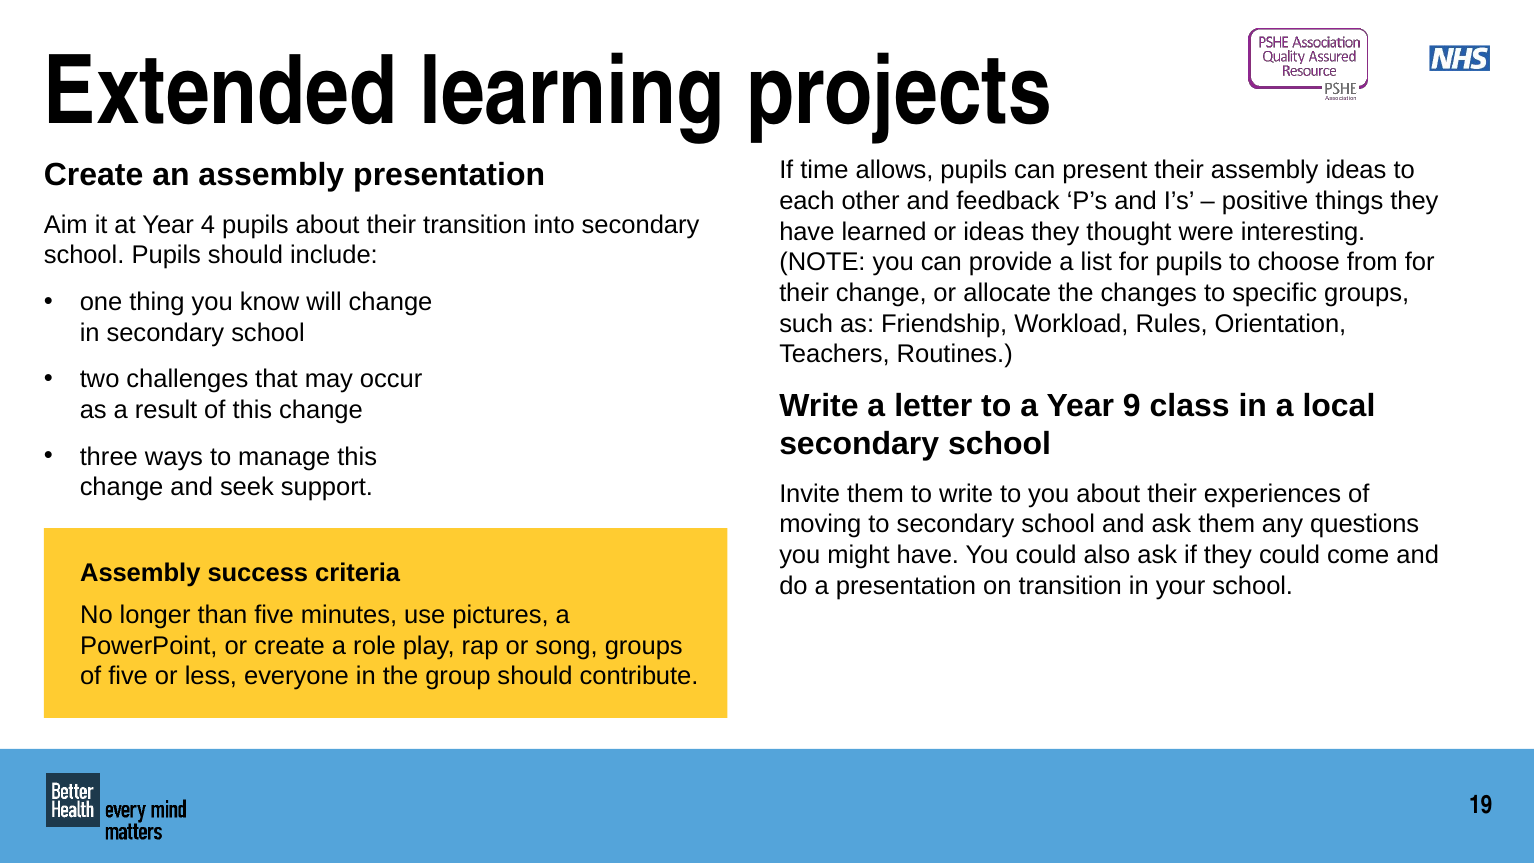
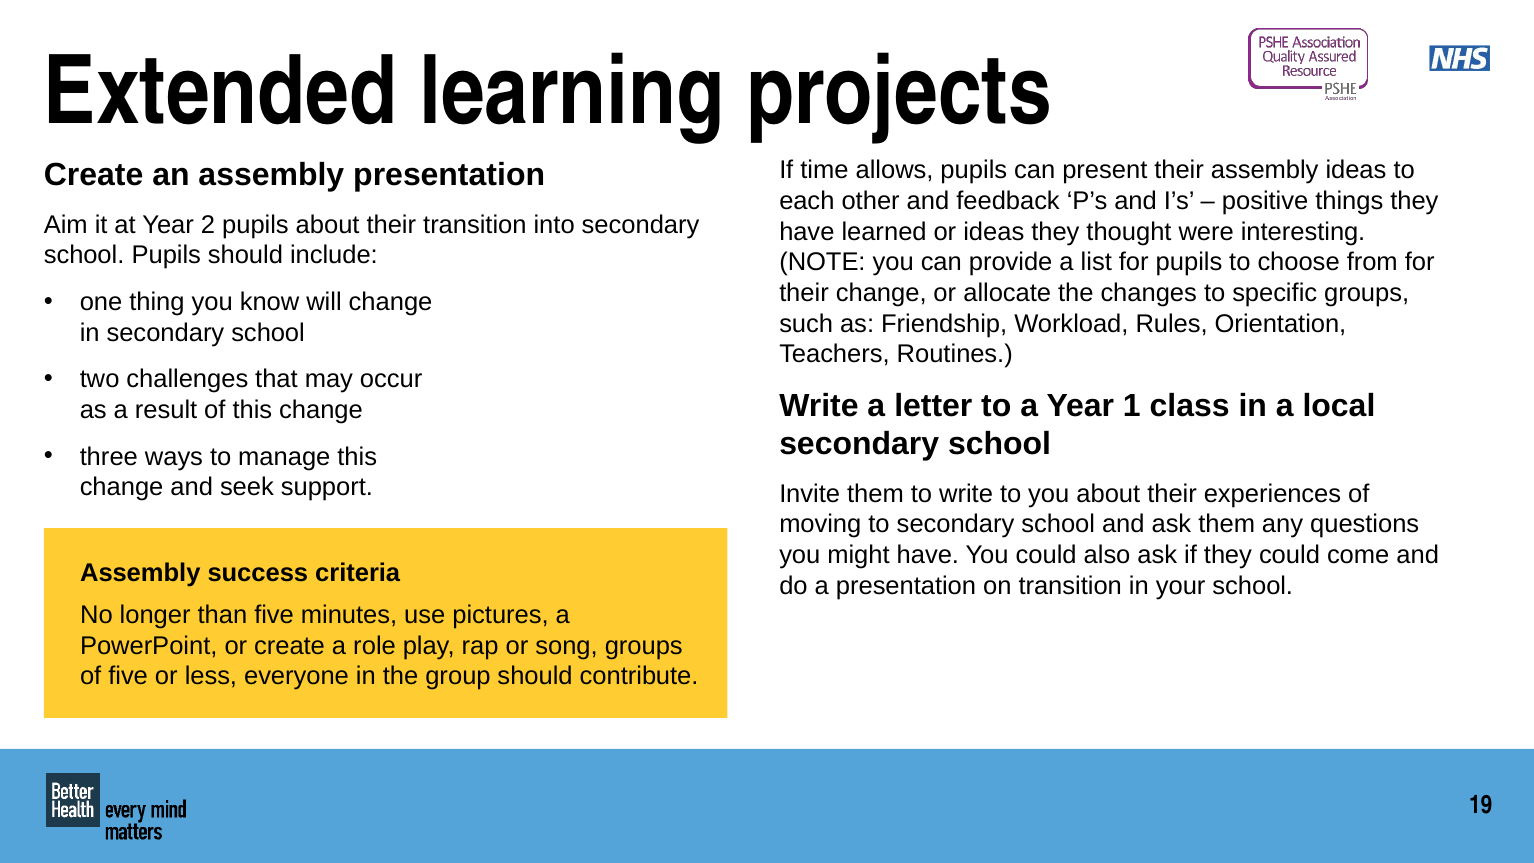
4: 4 -> 2 (208, 225)
9: 9 -> 1 (1132, 405)
